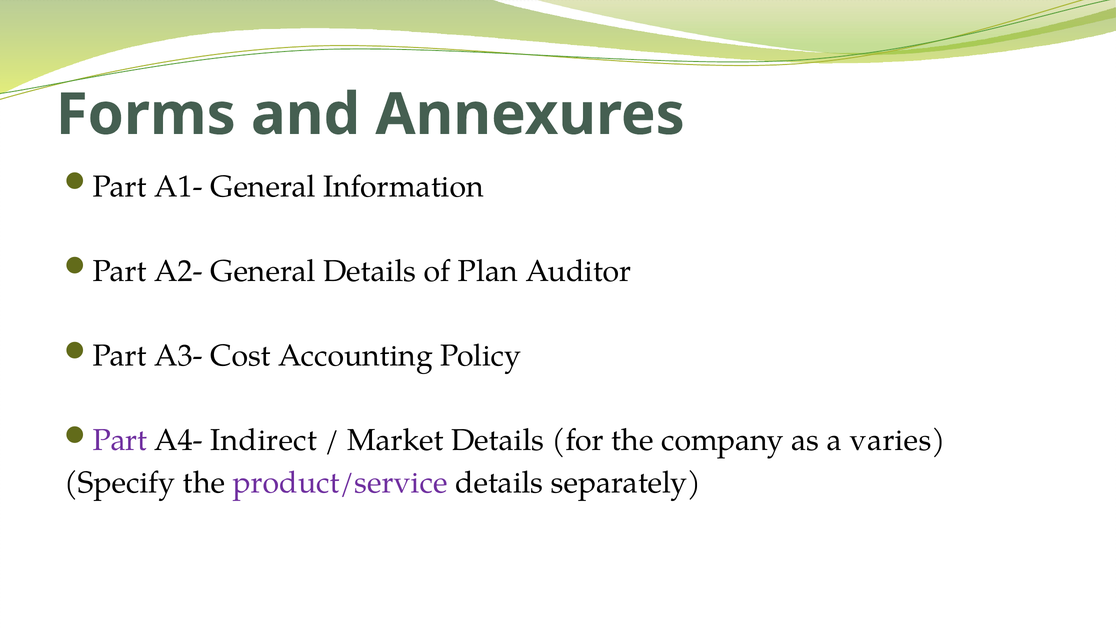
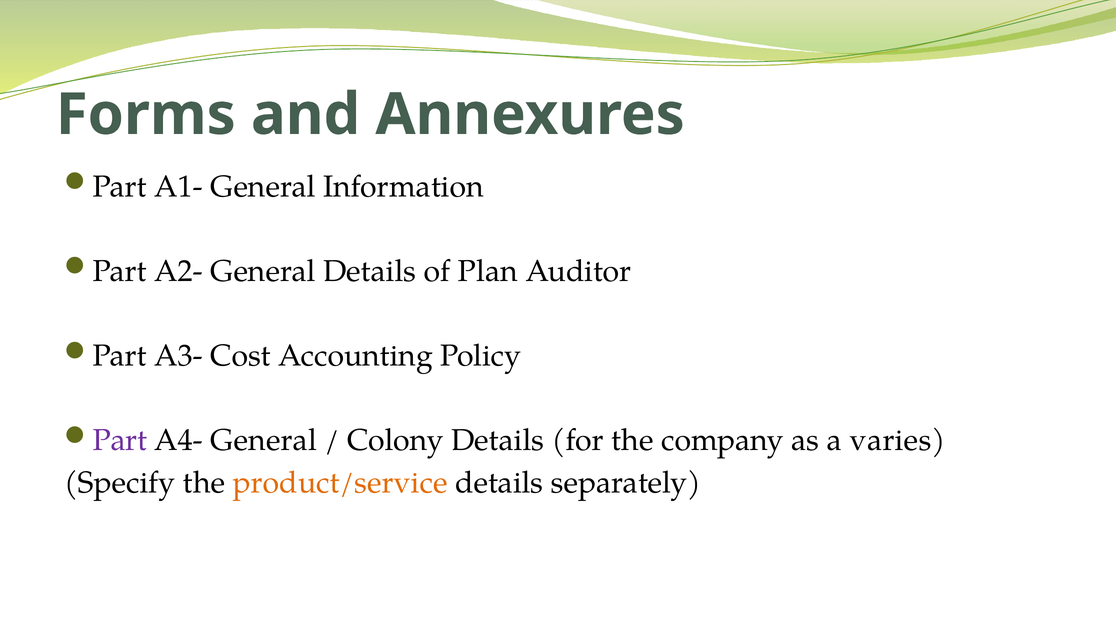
A4- Indirect: Indirect -> General (264, 440)
Market: Market -> Colony (395, 440)
product/service colour: purple -> orange (340, 483)
